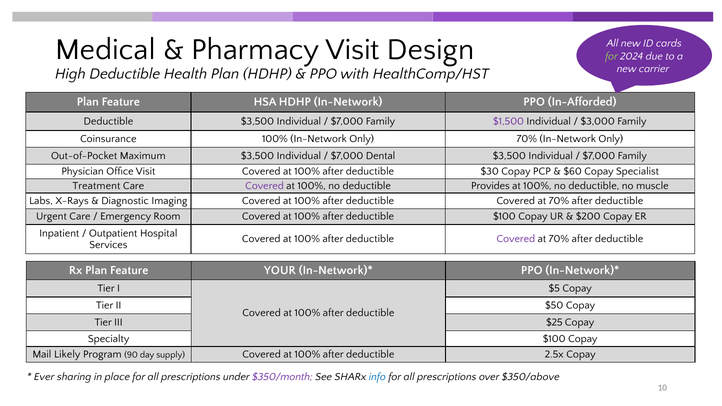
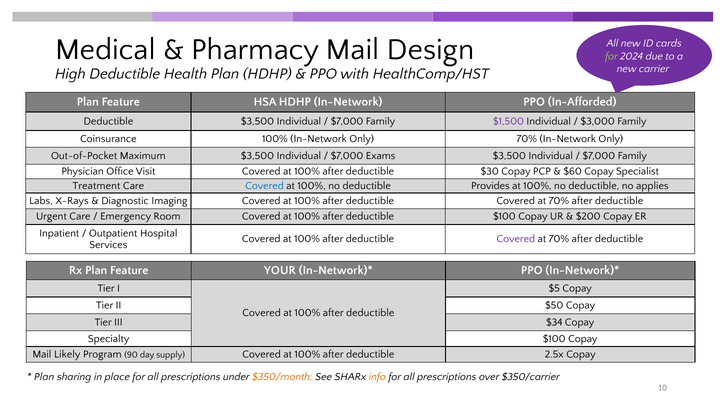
Pharmacy Visit: Visit -> Mail (353, 49)
Dental: Dental -> Exams (381, 156)
Covered colour: purple -> blue (265, 186)
muscle: muscle -> applies (652, 186)
$25: $25 -> $34 (554, 322)
Ever: Ever -> Plan (44, 377)
$350/month colour: purple -> orange (282, 377)
info colour: blue -> orange (377, 377)
$350/above: $350/above -> $350/carrier (531, 377)
